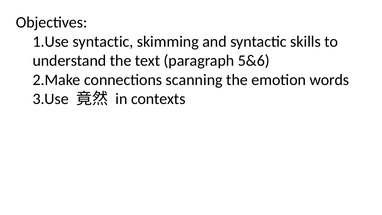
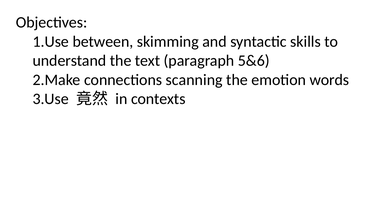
1.Use syntactic: syntactic -> between (103, 42)
